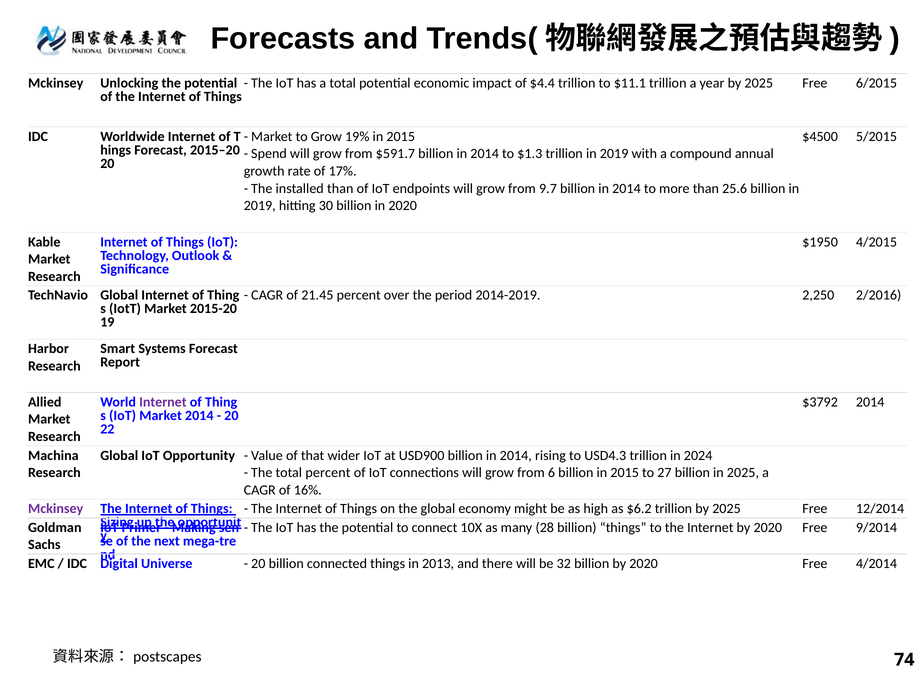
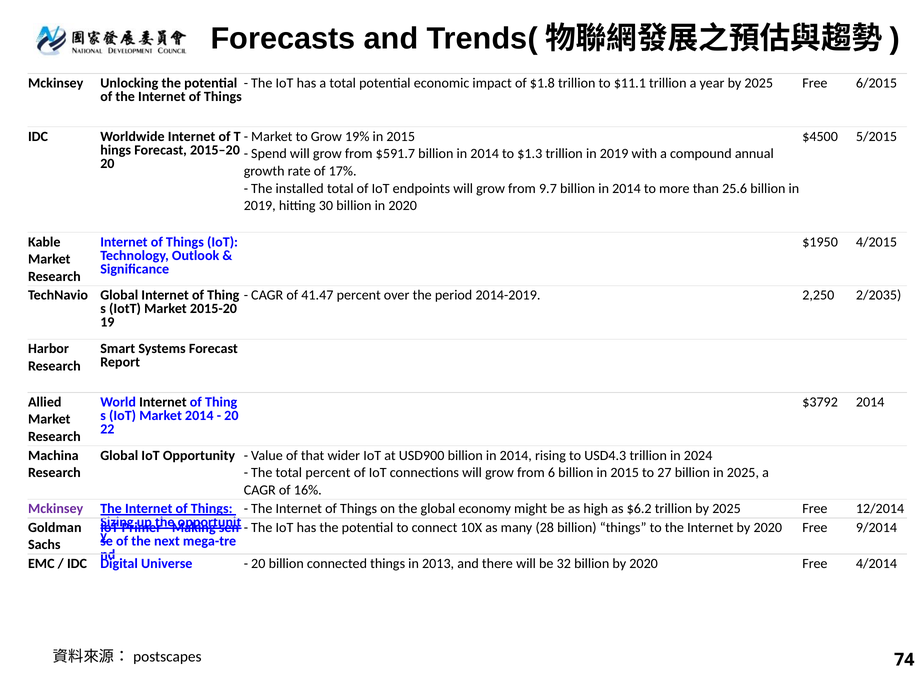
$4.4: $4.4 -> $1.8 (542, 83)
installed than: than -> total (340, 188)
21.45: 21.45 -> 41.47 (317, 295)
2/2016: 2/2016 -> 2/2035 (879, 295)
Internet colour: purple -> black (163, 402)
